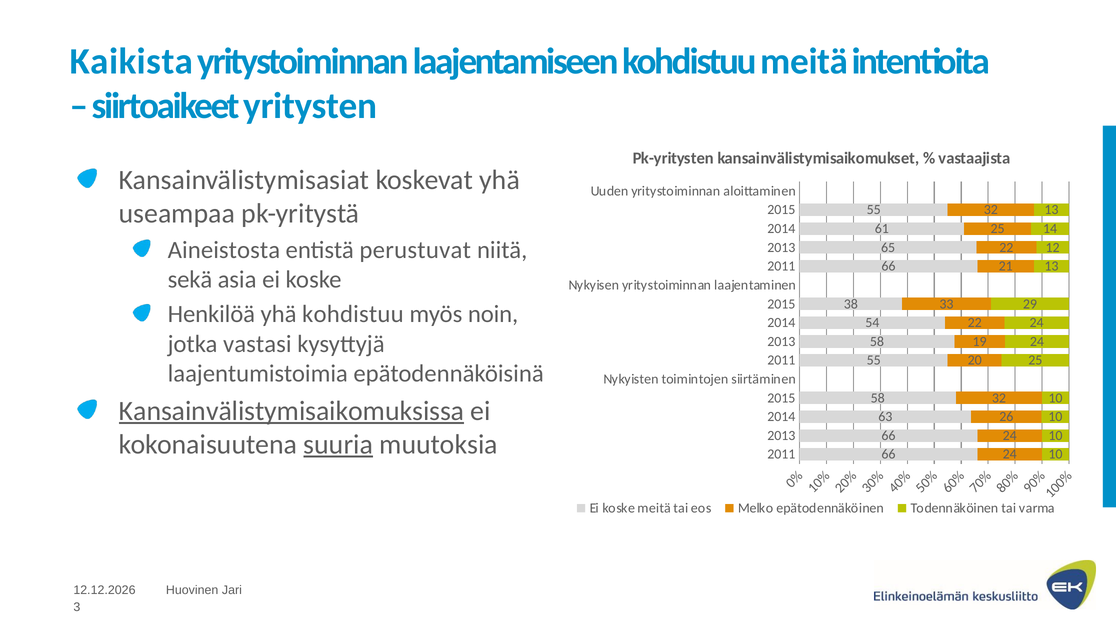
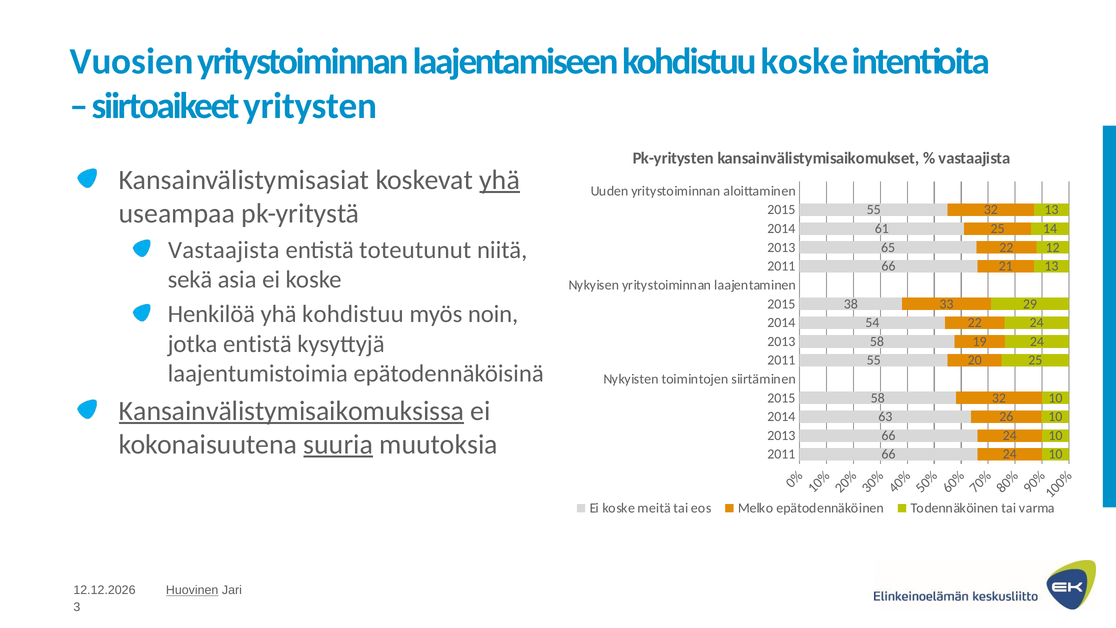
Kaikista: Kaikista -> Vuosien (132, 61)
kohdistuu meitä: meitä -> koske (804, 61)
yhä underline: none -> present (500, 180)
Aineistosta: Aineistosta -> Vastaajista (224, 250)
perustuvat: perustuvat -> toteutunut (415, 250)
jotka vastasi: vastasi -> entistä (257, 344)
Huovinen underline: none -> present (192, 590)
